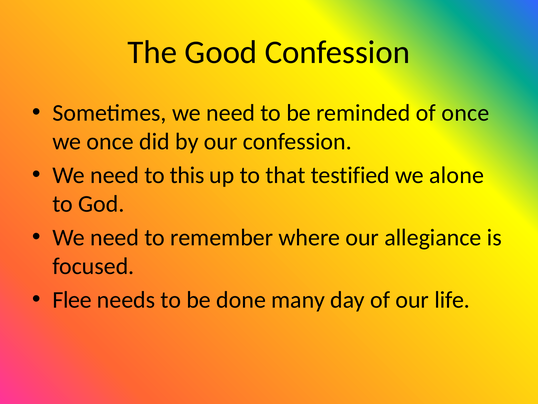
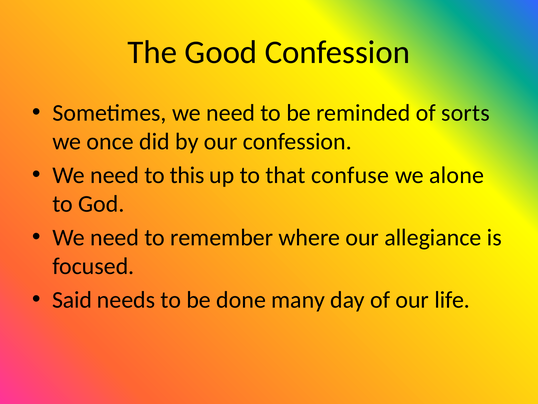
of once: once -> sorts (465, 113)
testified: testified -> confuse (350, 175)
Flee: Flee -> Said (72, 299)
